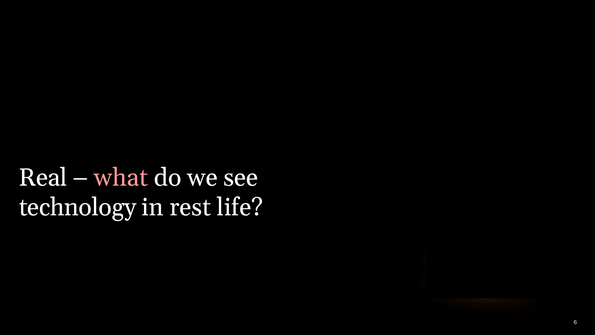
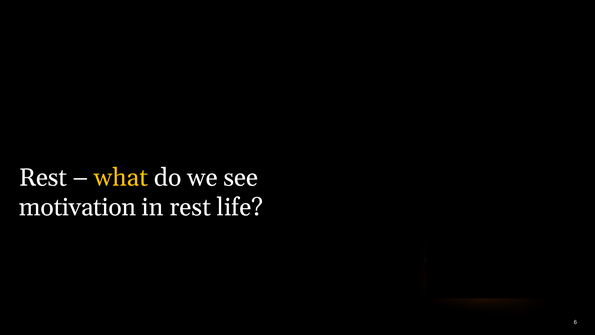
Real: Real -> Rest (43, 177)
what colour: pink -> yellow (121, 177)
technology: technology -> motivation (78, 207)
